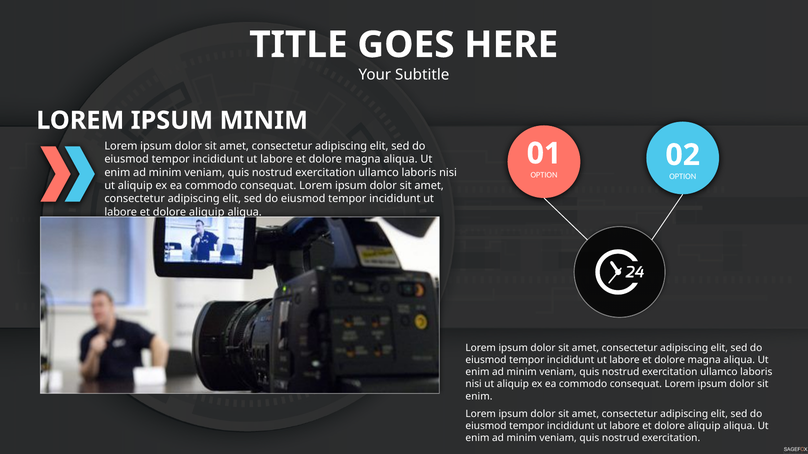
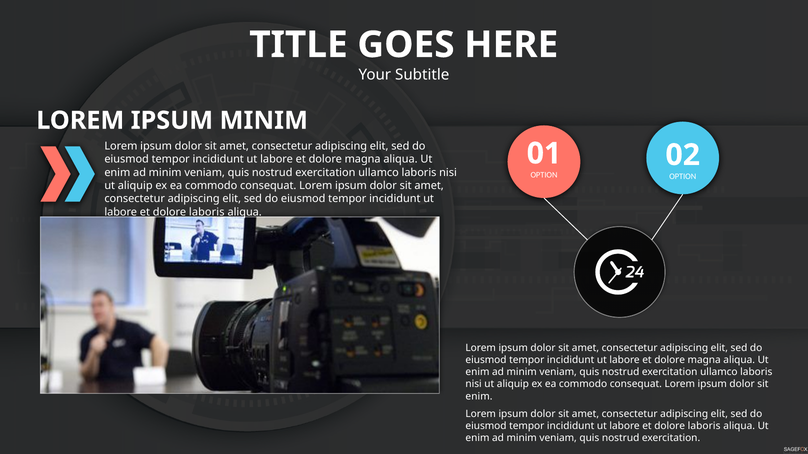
aliquip: aliquip -> laboris (207, 212)
aliquip: aliquip -> laboris (704, 426)
